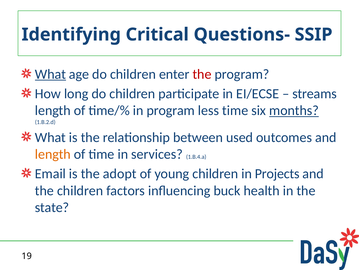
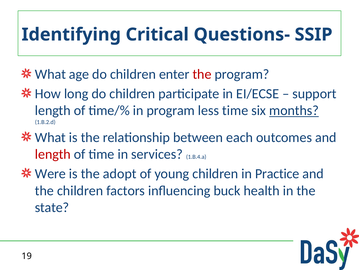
What underline: present -> none (50, 74)
streams: streams -> support (315, 94)
used: used -> each (240, 137)
length colour: orange -> red (53, 154)
Email: Email -> Were (50, 173)
Projects: Projects -> Practice (277, 173)
